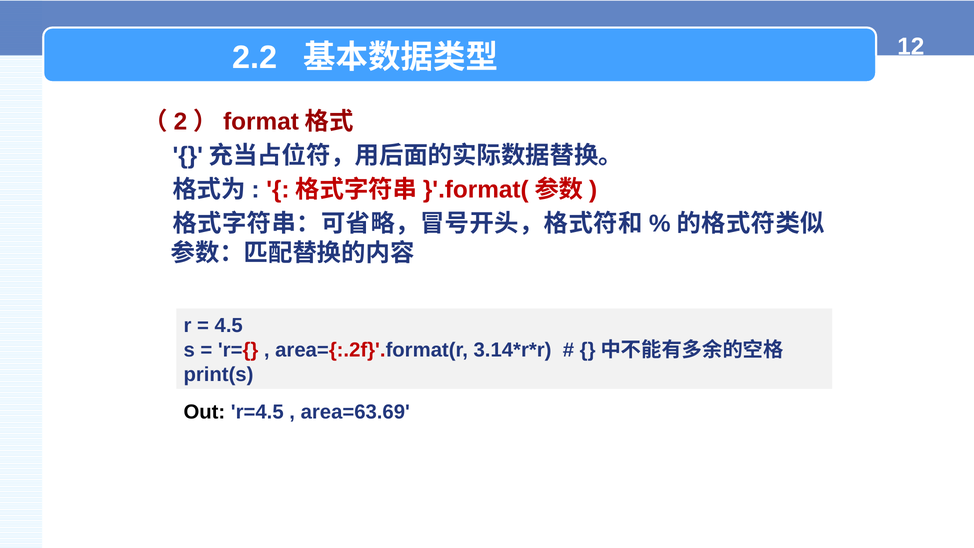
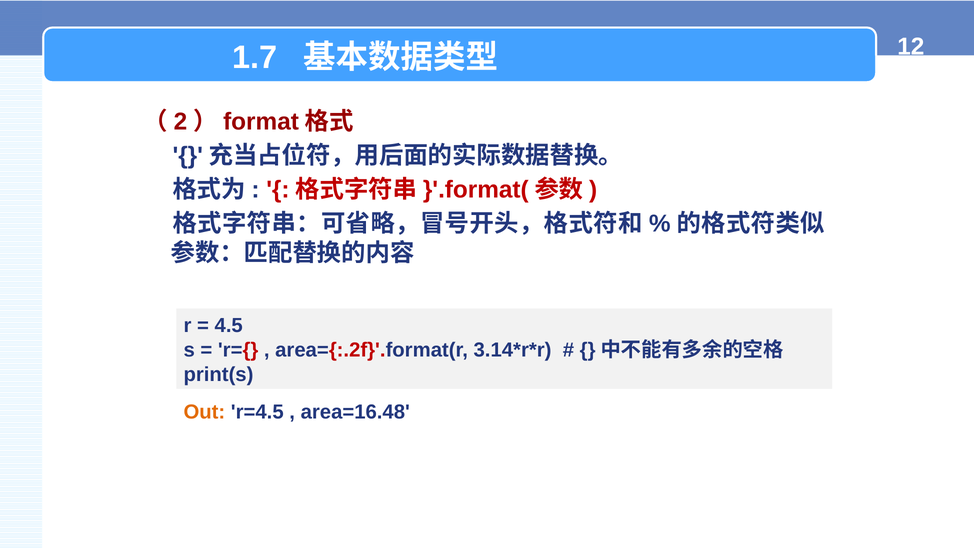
2.2: 2.2 -> 1.7 (255, 58)
Out colour: black -> orange (204, 412)
area=63.69: area=63.69 -> area=16.48 (355, 412)
